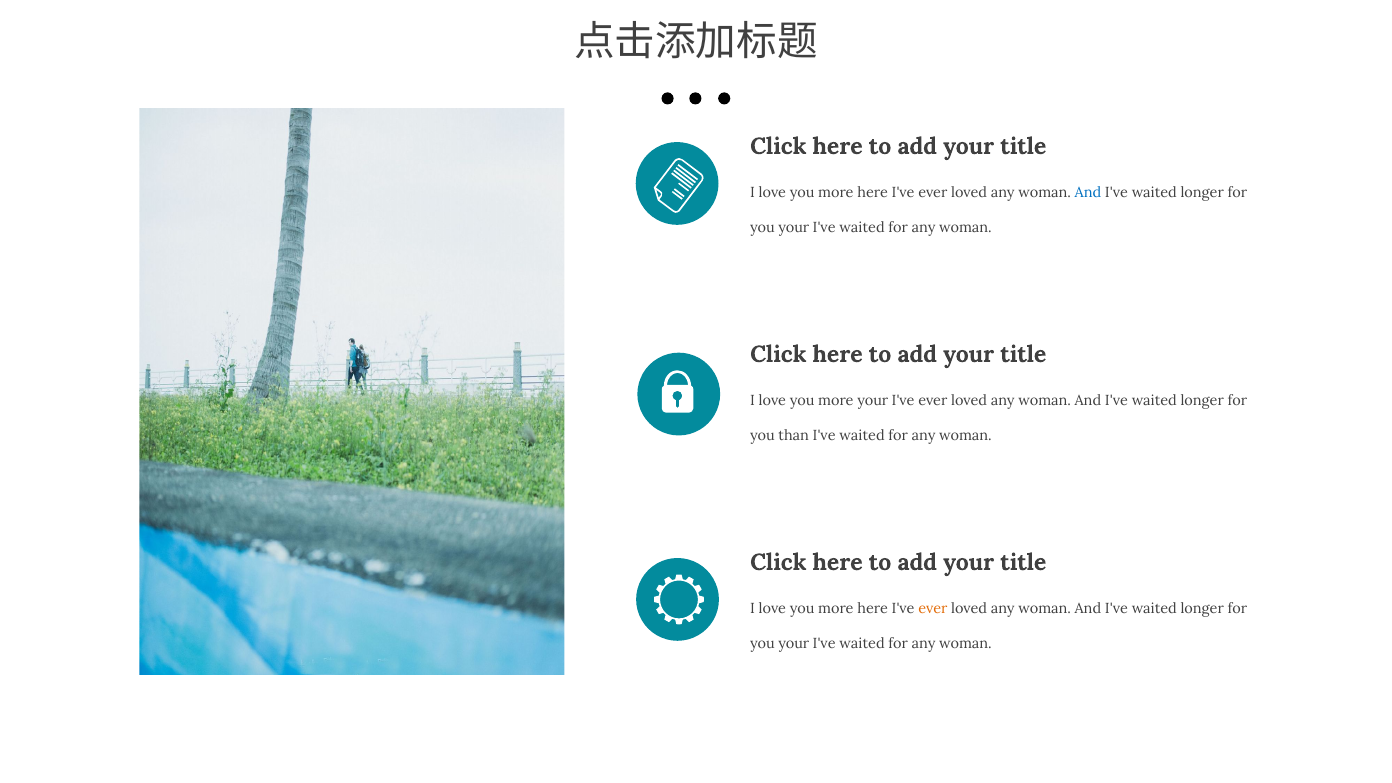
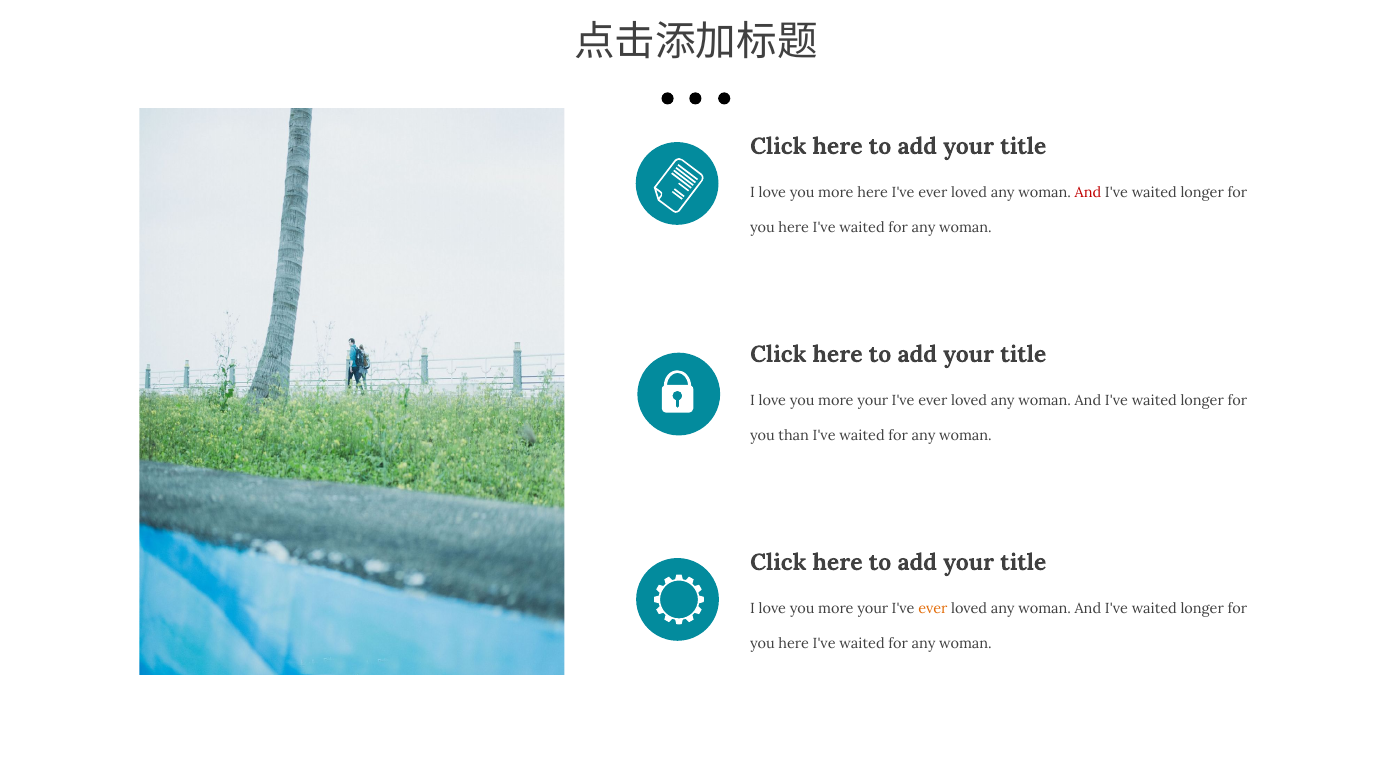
And colour: blue -> red (1088, 193)
your: your -> here (794, 228)
here: here -> your (873, 609)
your: your -> here (794, 644)
